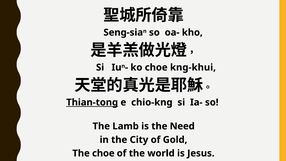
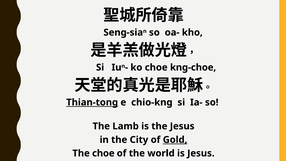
kng-khui: kng-khui -> kng-choe (193, 67)
the Need: Need -> Jesus (182, 126)
Gold underline: none -> present (175, 140)
